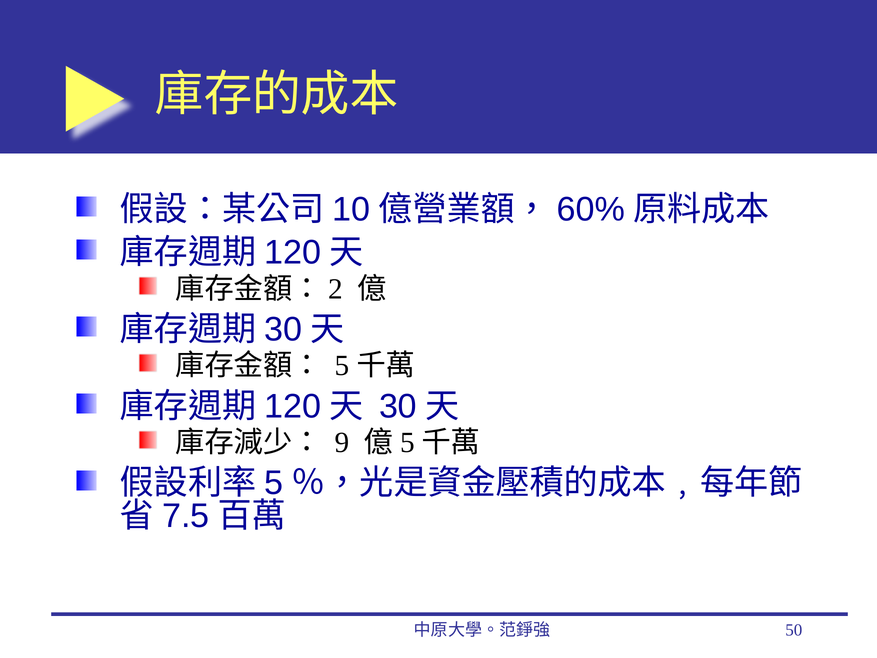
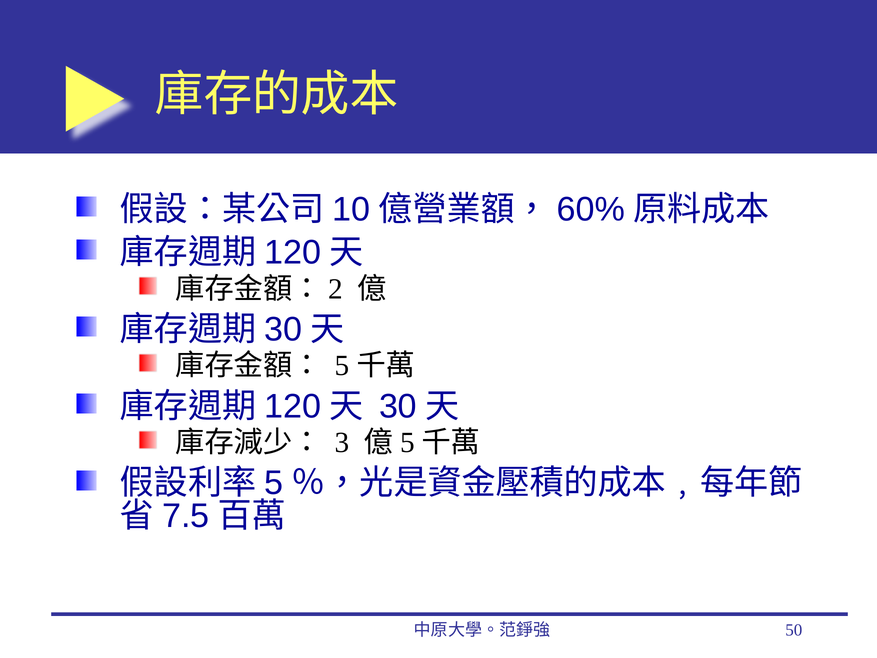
9: 9 -> 3 (342, 443)
